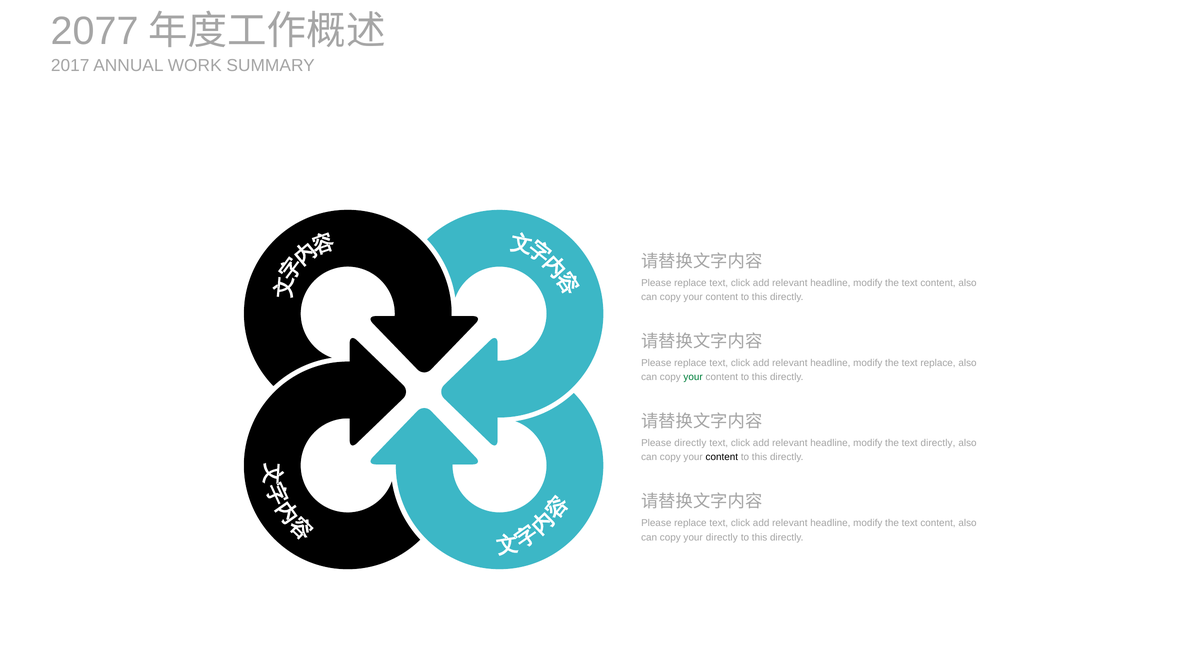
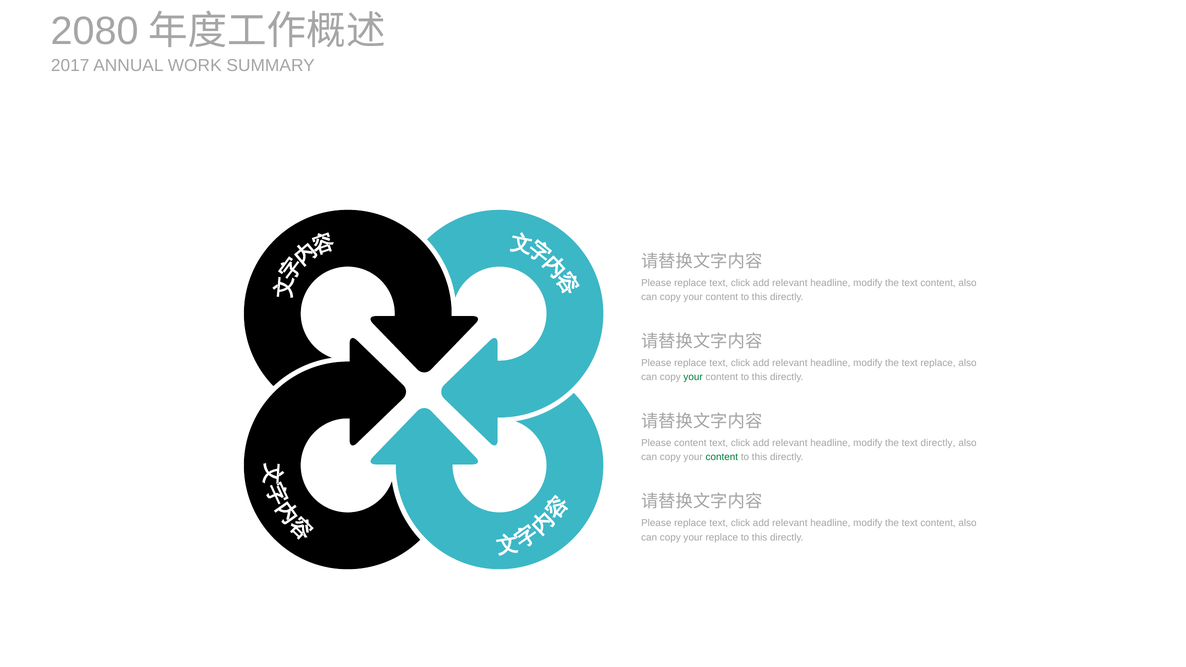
2077: 2077 -> 2080 (95, 31)
Please directly: directly -> content (690, 443)
content colour: black -> green (722, 457)
your directly: directly -> replace (722, 537)
